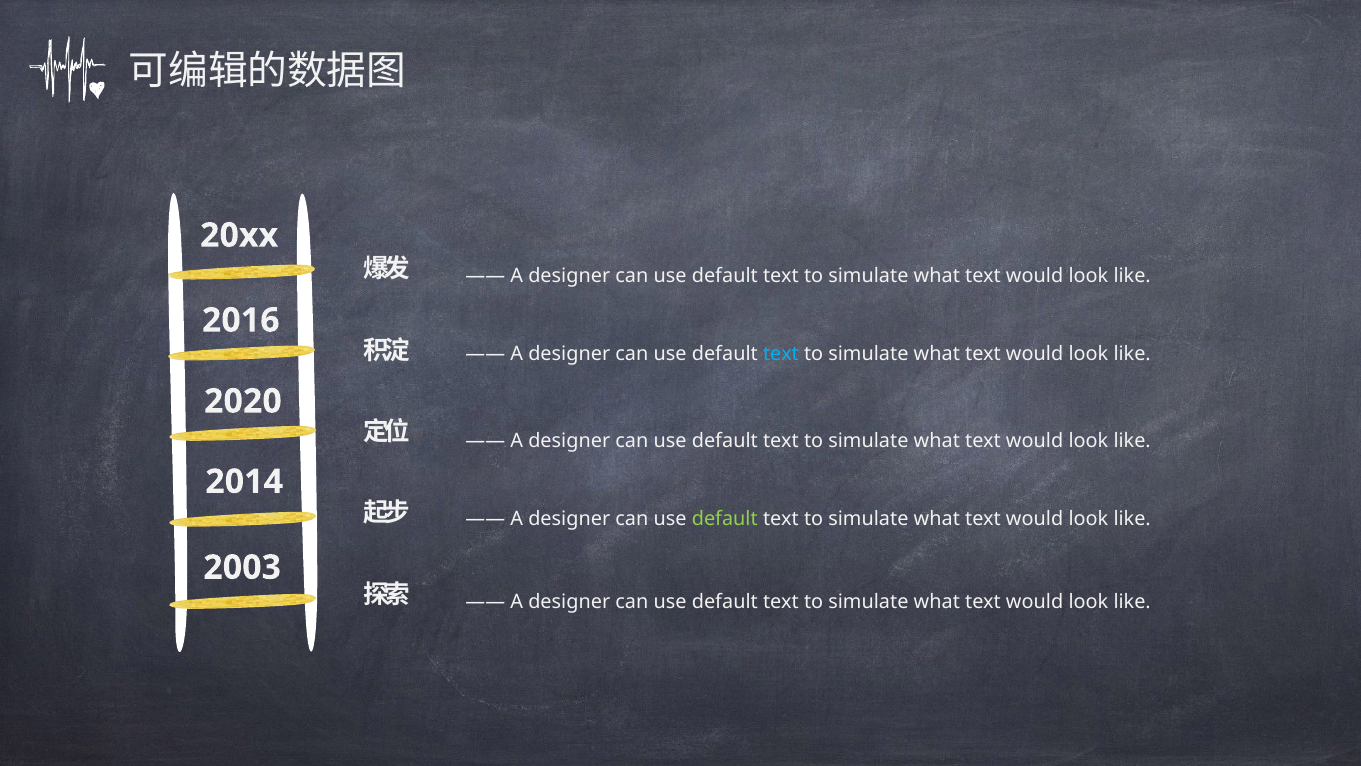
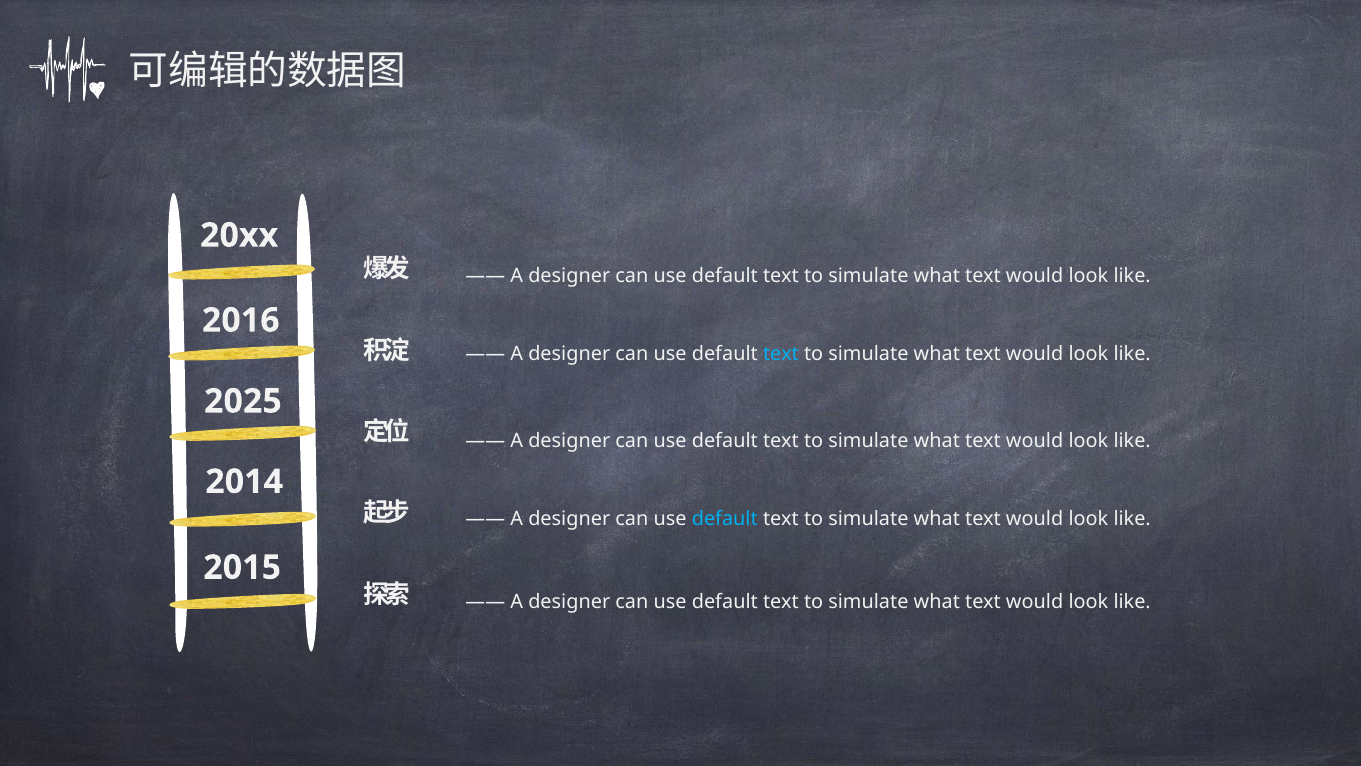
2020: 2020 -> 2025 (243, 401)
default colour: light green -> light blue (725, 519)
2003: 2003 -> 2015 (242, 567)
